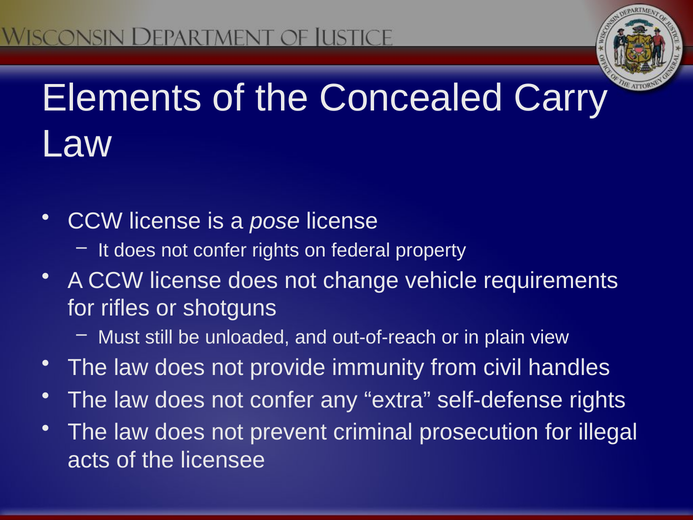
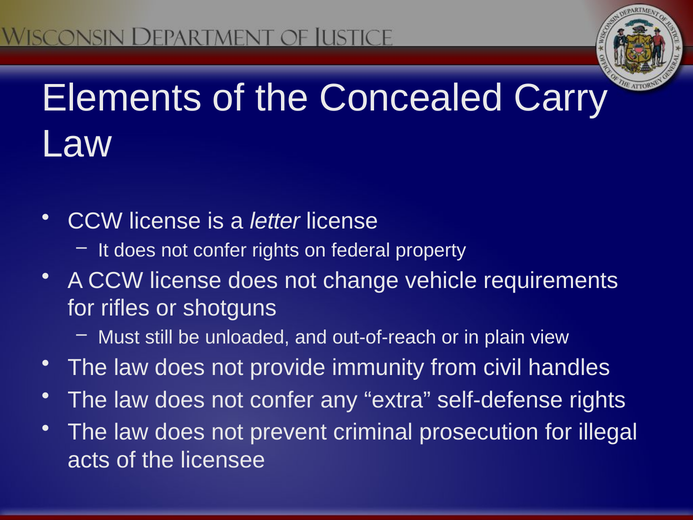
pose: pose -> letter (275, 221)
